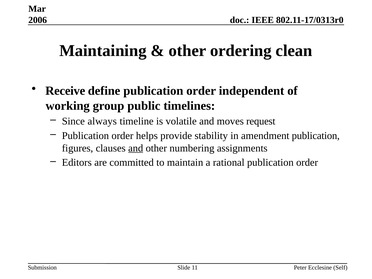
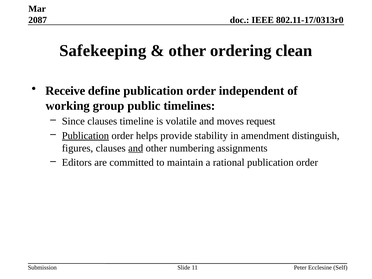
2006: 2006 -> 2087 (38, 20)
Maintaining: Maintaining -> Safekeeping (103, 51)
Since always: always -> clauses (102, 121)
Publication underline: none -> present (85, 136)
amendment publication: publication -> distinguish (316, 136)
